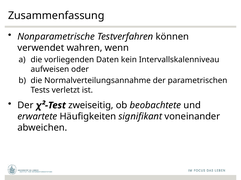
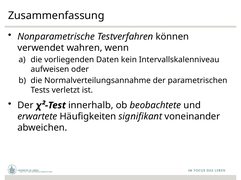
zweiseitig: zweiseitig -> innerhalb (91, 106)
